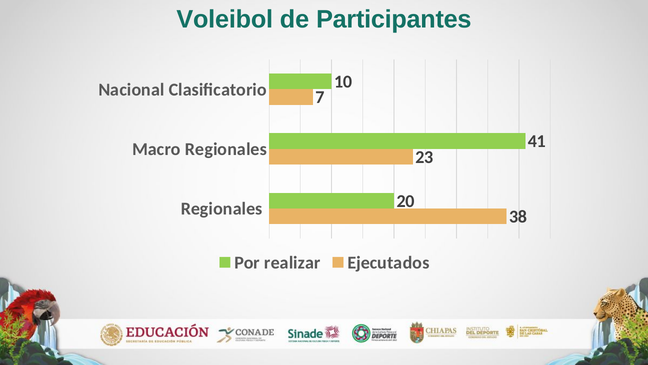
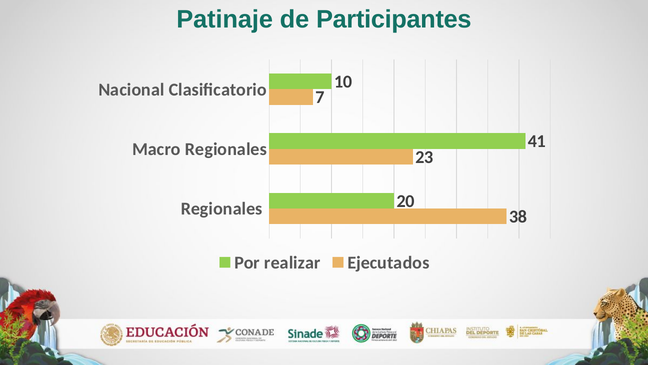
Voleibol: Voleibol -> Patinaje (225, 20)
